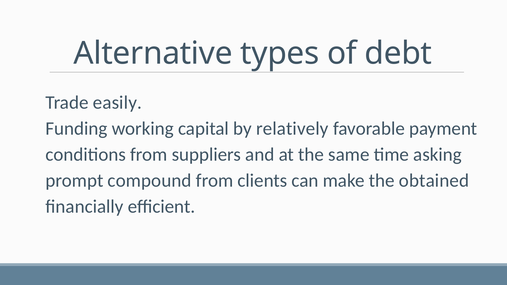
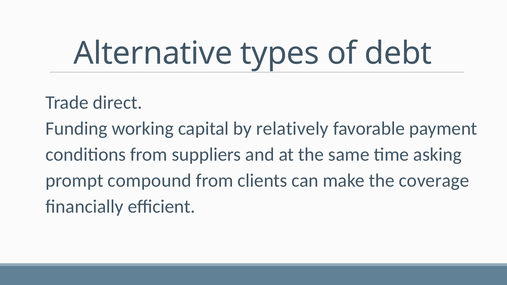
easily: easily -> direct (117, 103)
obtained: obtained -> coverage (434, 181)
